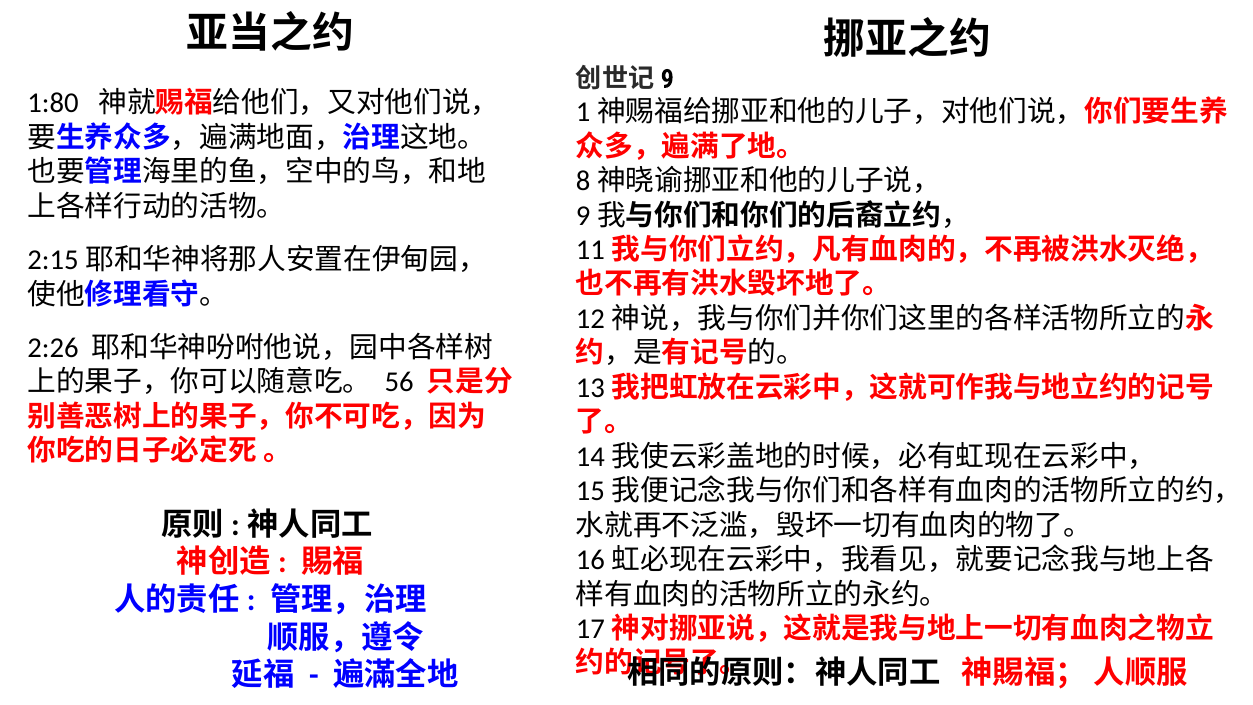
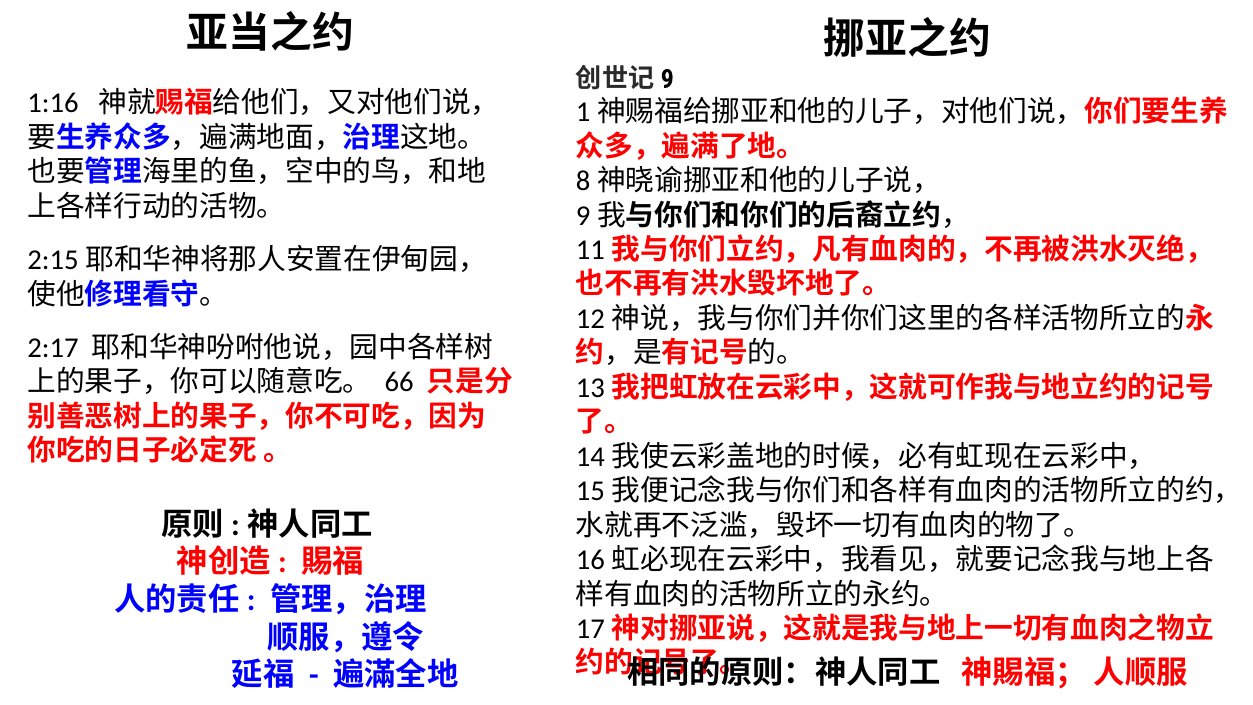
1:80: 1:80 -> 1:16 (53, 103)
2:26: 2:26 -> 2:17 (53, 348)
56: 56 -> 66 (399, 382)
